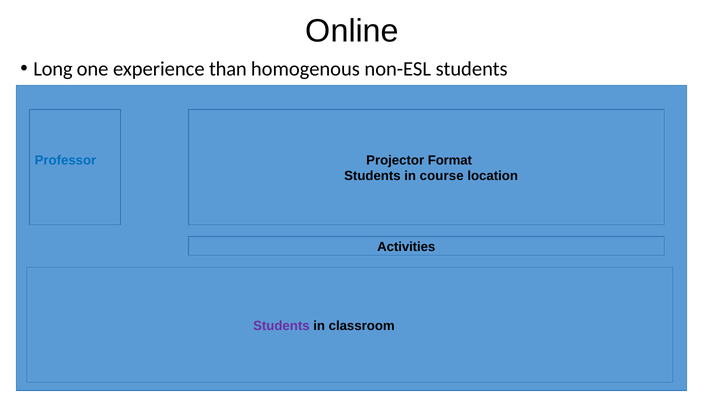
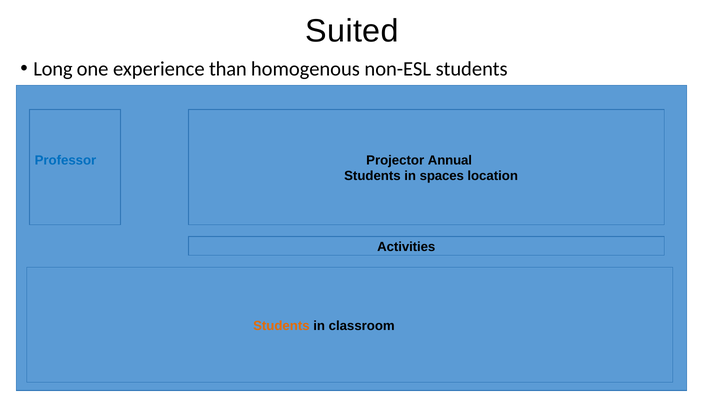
Online: Online -> Suited (352, 31)
Format: Format -> Annual (450, 160)
course: course -> spaces (442, 176)
Students colour: purple -> orange (281, 325)
